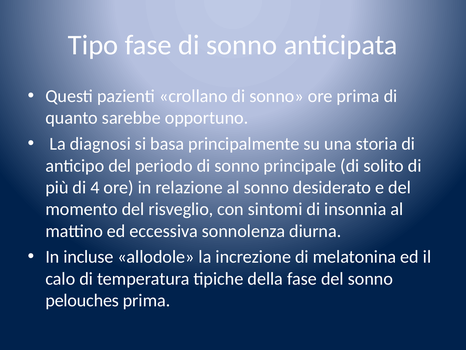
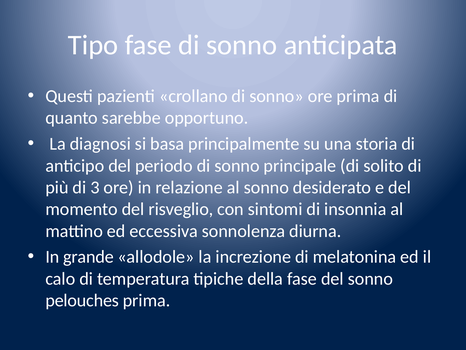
4: 4 -> 3 (95, 187)
incluse: incluse -> grande (88, 257)
